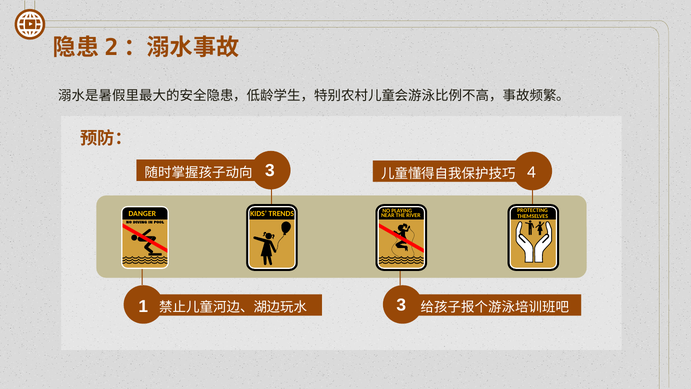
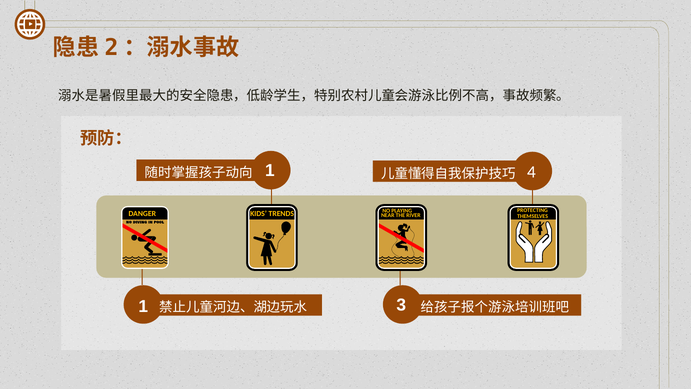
3: 3 -> 1 (270, 170)
